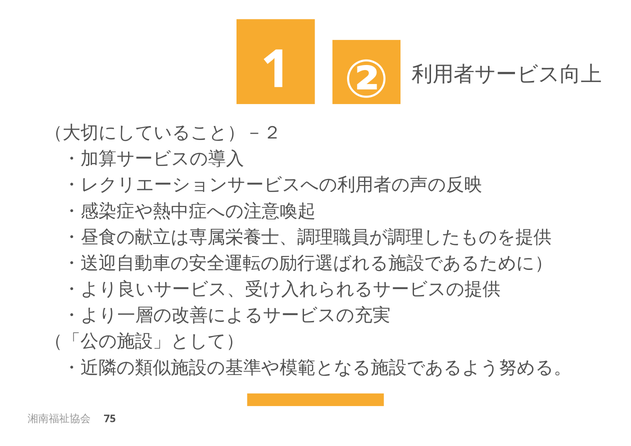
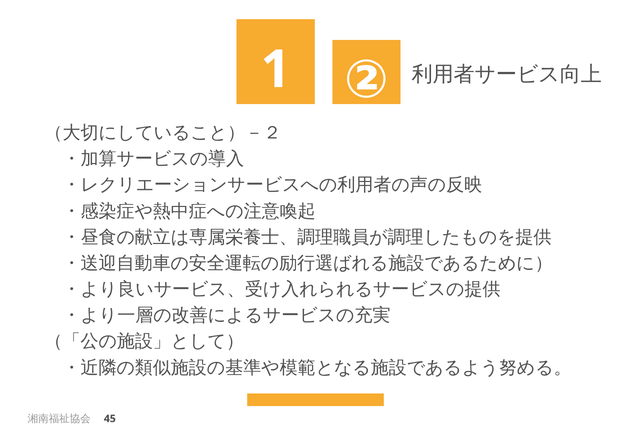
75: 75 -> 45 (110, 419)
